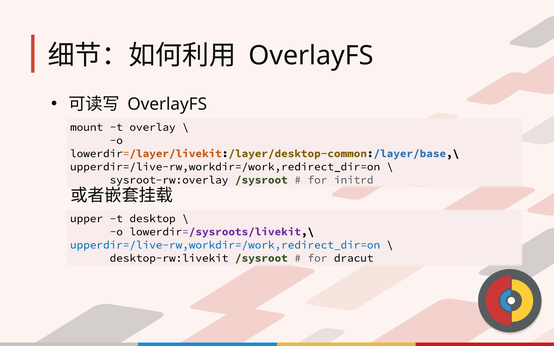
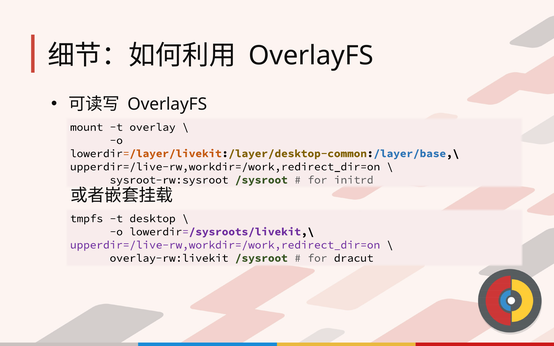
sysroot-rw:overlay: sysroot-rw:overlay -> sysroot-rw:sysroot (169, 180)
upper: upper -> tmpfs (87, 219)
upperdir=/live-rw,workdir=/work,redirect_dir=on colour: blue -> purple (225, 245)
desktop-rw:livekit: desktop-rw:livekit -> overlay-rw:livekit (169, 258)
